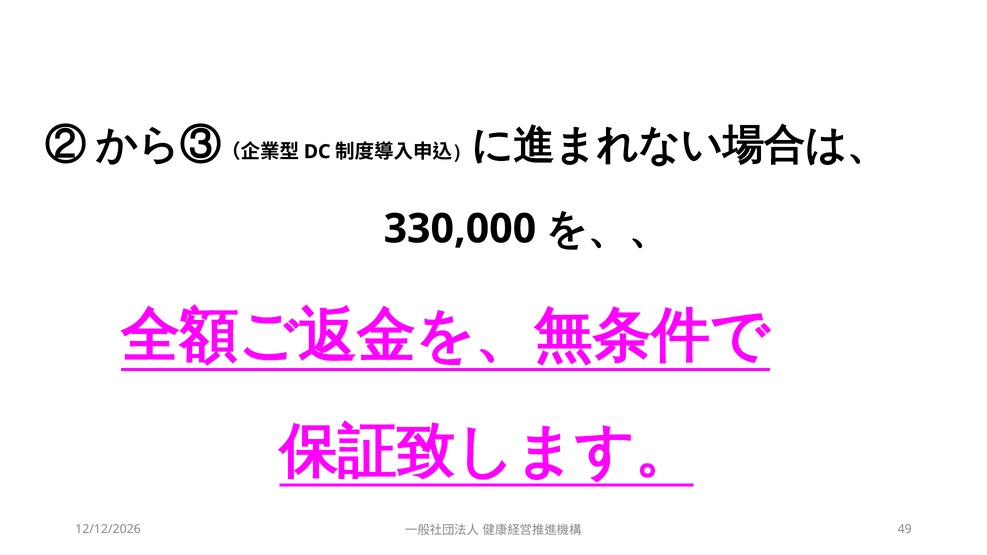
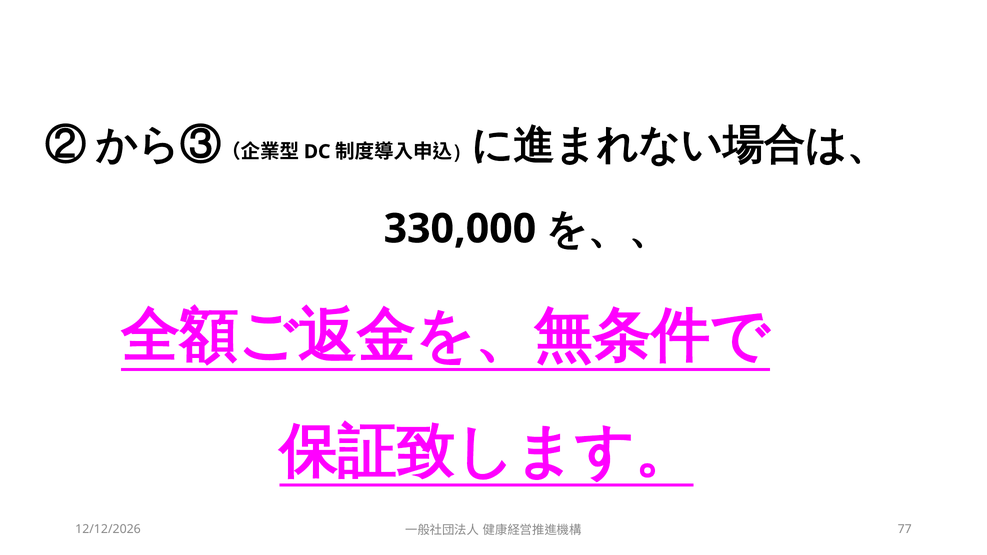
49: 49 -> 77 (905, 529)
